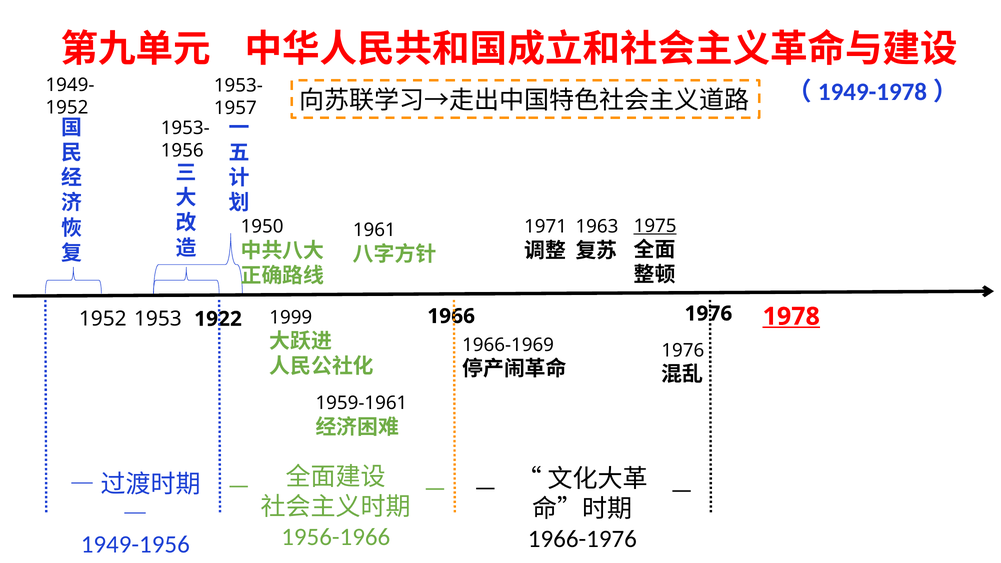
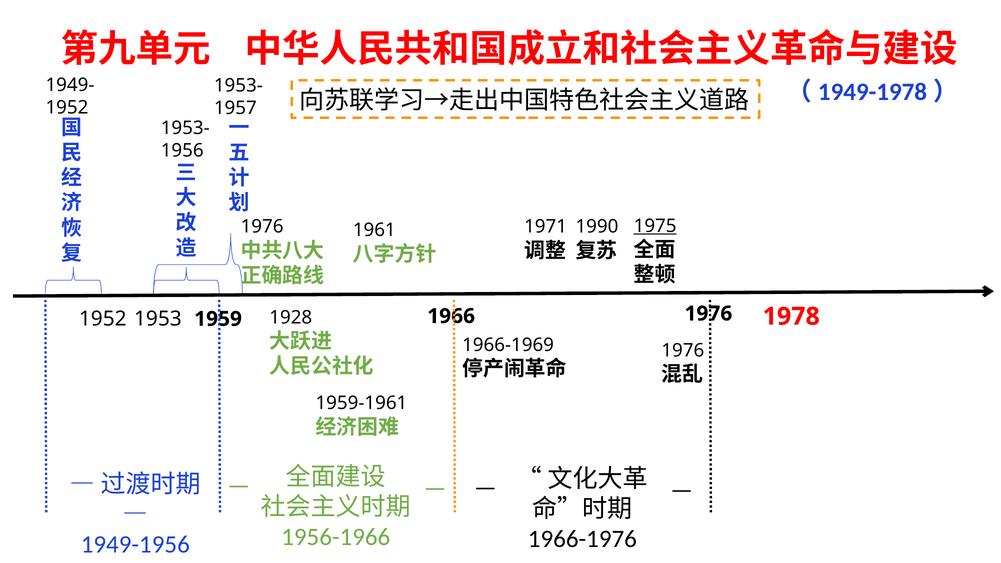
1950: 1950 -> 1976 (262, 227)
1963: 1963 -> 1990 (597, 227)
1999: 1999 -> 1928 (291, 318)
1922: 1922 -> 1959 (218, 319)
1978 underline: present -> none (791, 317)
